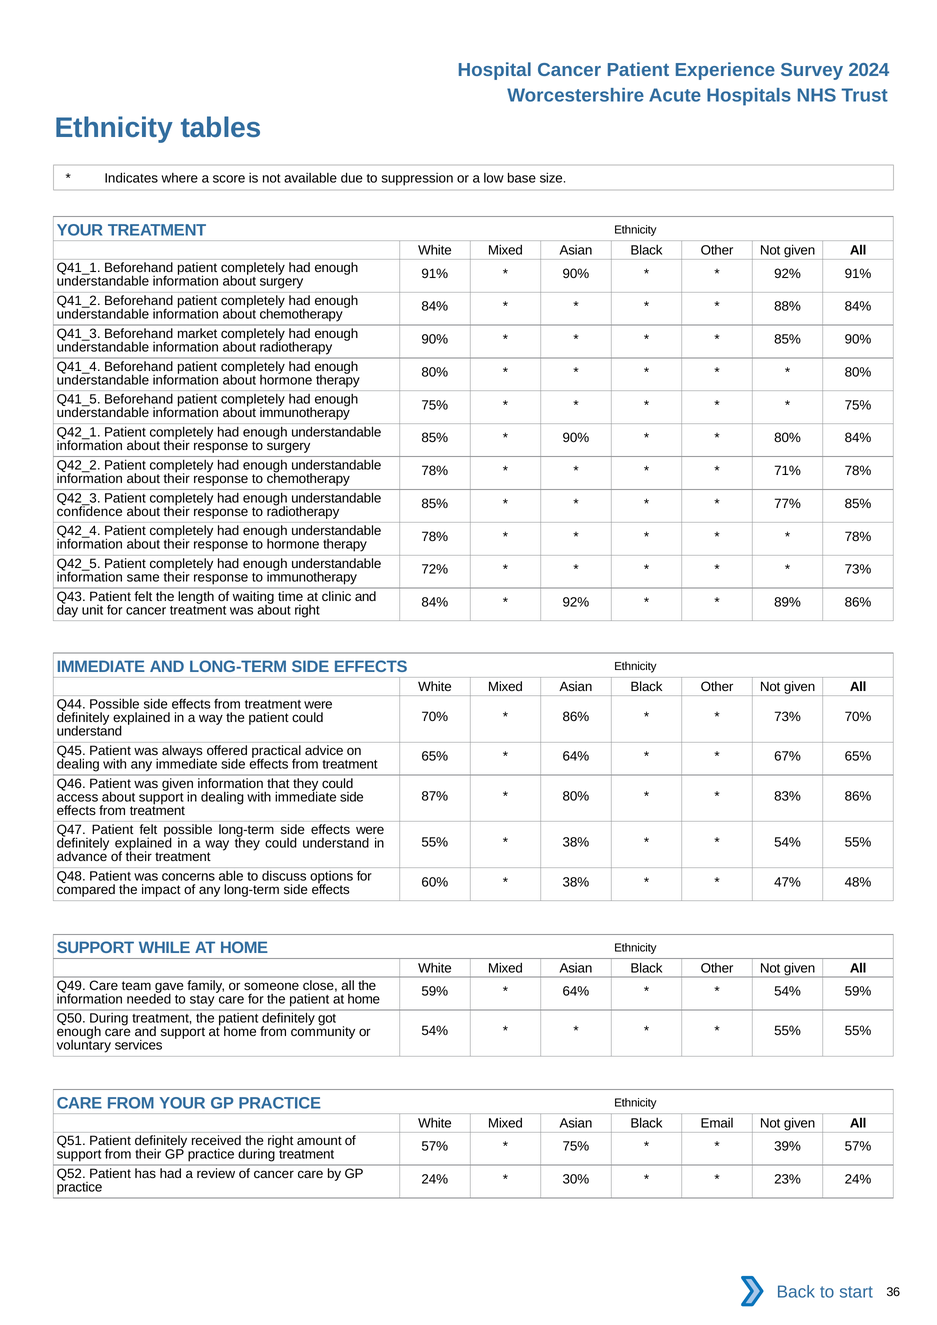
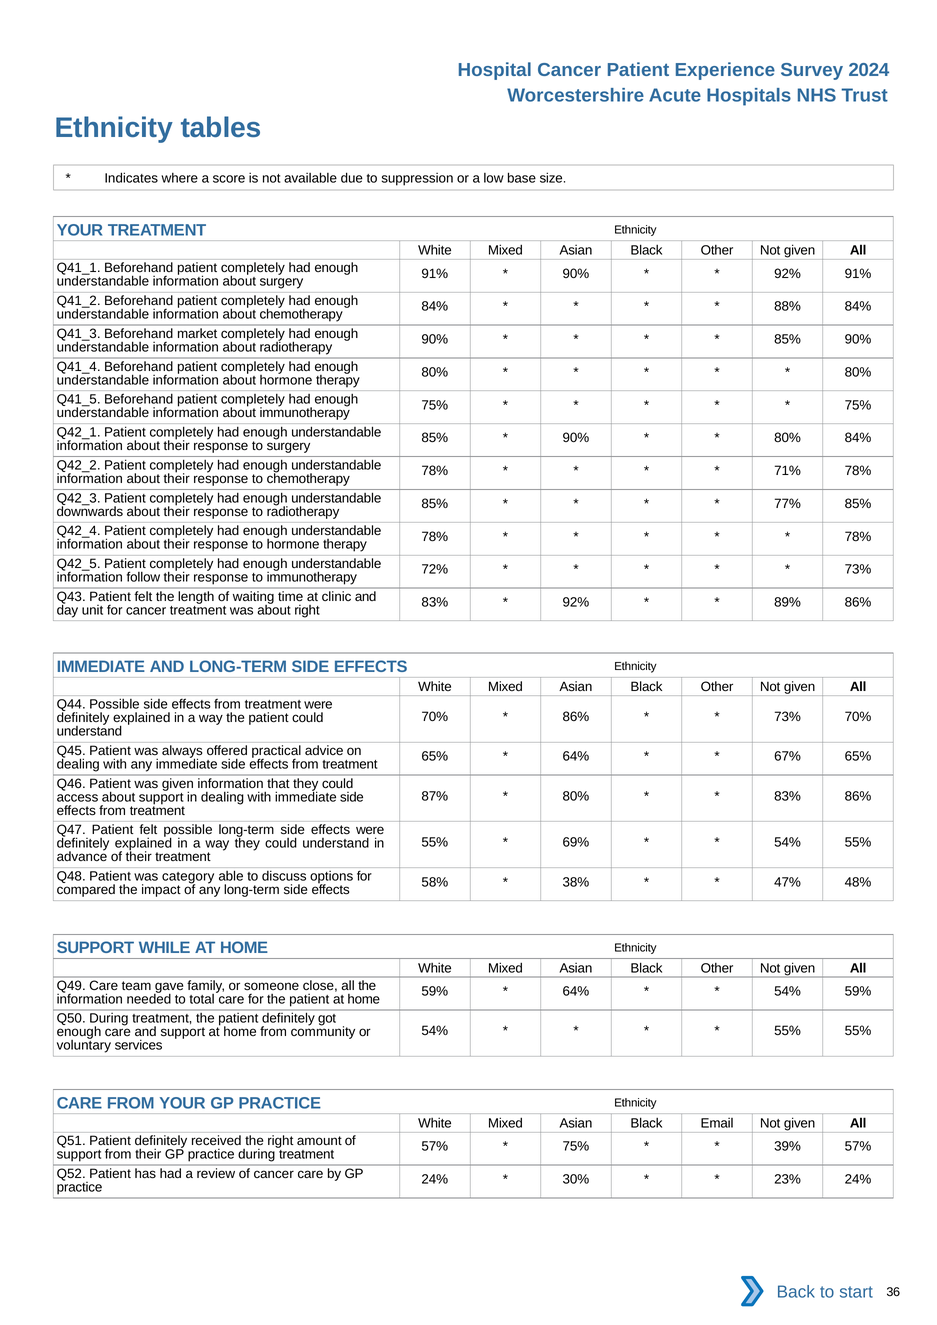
confidence: confidence -> downwards (90, 512)
same: same -> follow (143, 578)
84%: 84% -> 83% (435, 603)
38%: 38% -> 69% (576, 843)
concerns: concerns -> category (188, 877)
60%: 60% -> 58% (435, 883)
stay: stay -> total (202, 1000)
